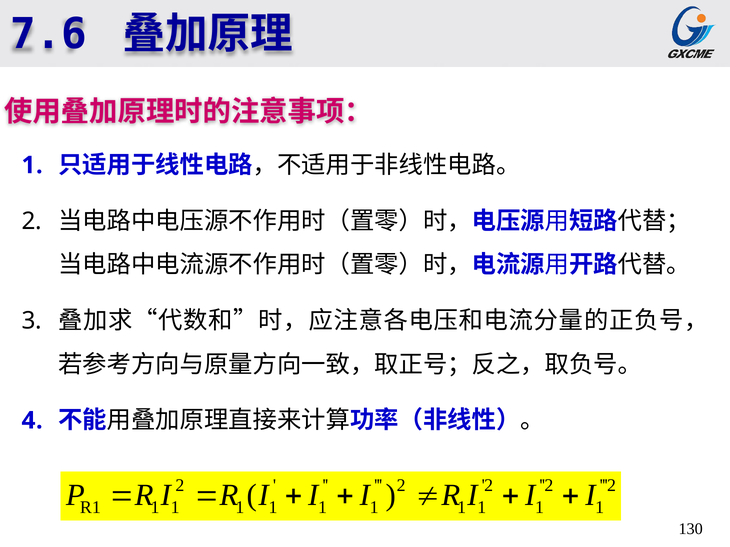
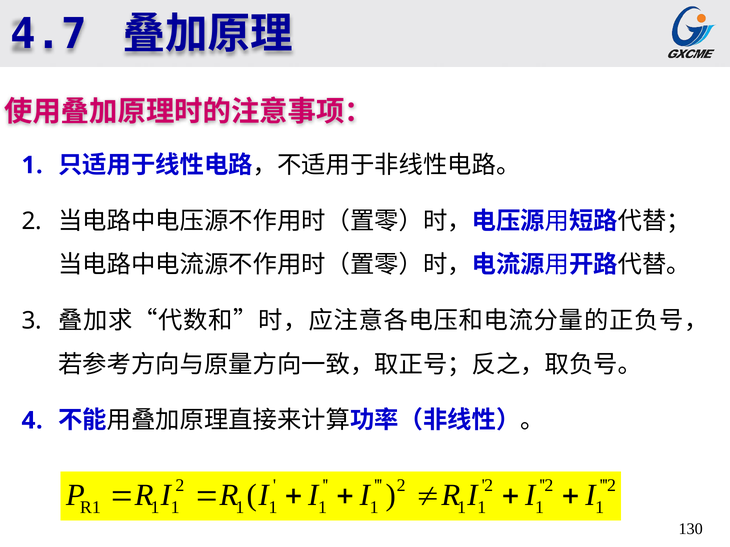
7.6: 7.6 -> 4.7 (48, 34)
